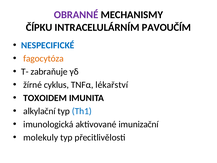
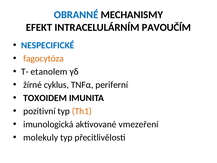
OBRANNÉ colour: purple -> blue (76, 15)
ČÍPKU: ČÍPKU -> EFEKT (39, 27)
zabraňuje: zabraňuje -> etanolem (49, 72)
lékařství: lékařství -> periferní (112, 85)
alkylační: alkylační -> pozitivní (39, 111)
Th1 colour: blue -> orange (82, 111)
imunizační: imunizační -> vmezeření (139, 124)
